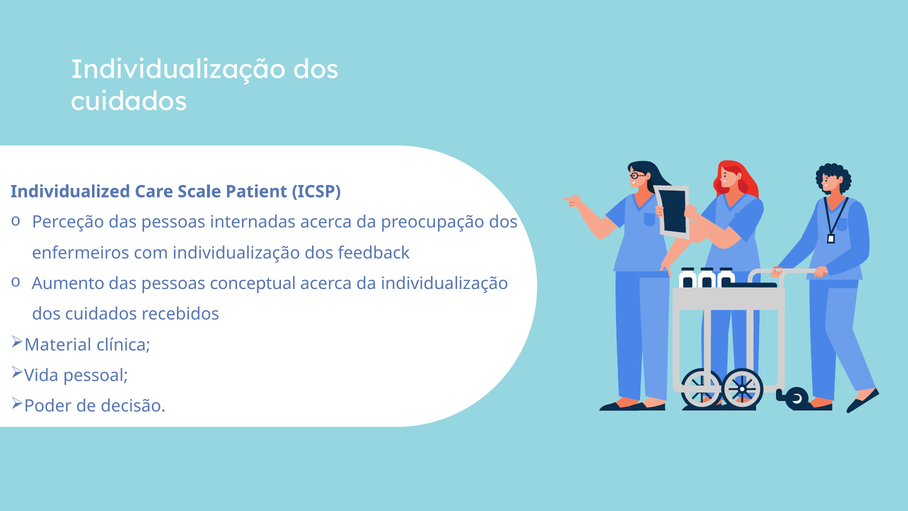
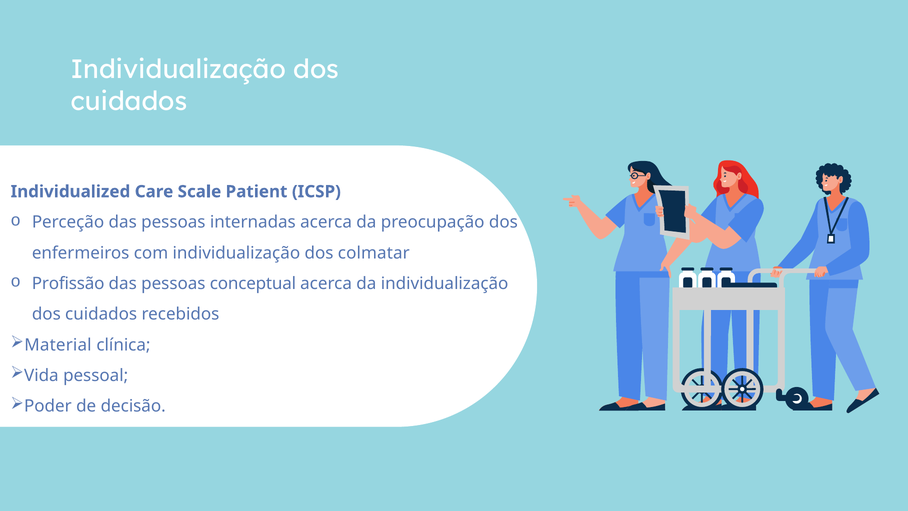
feedback: feedback -> colmatar (374, 253)
Aumento: Aumento -> Profissão (68, 283)
